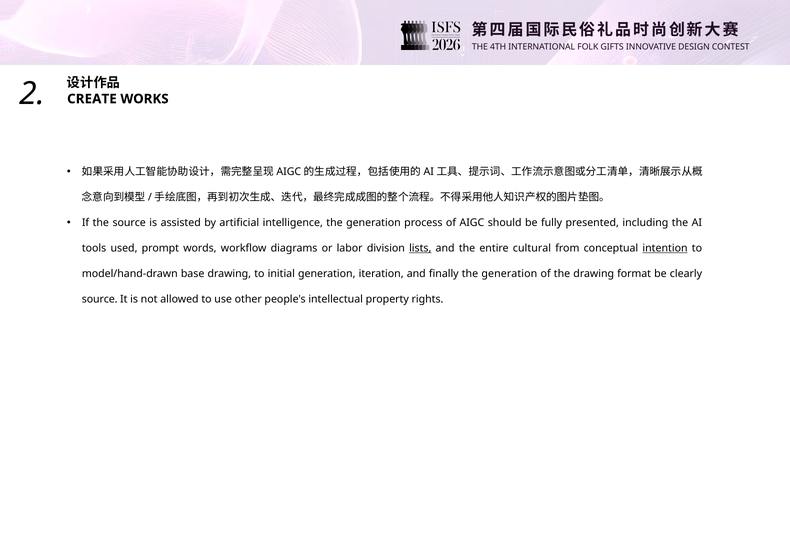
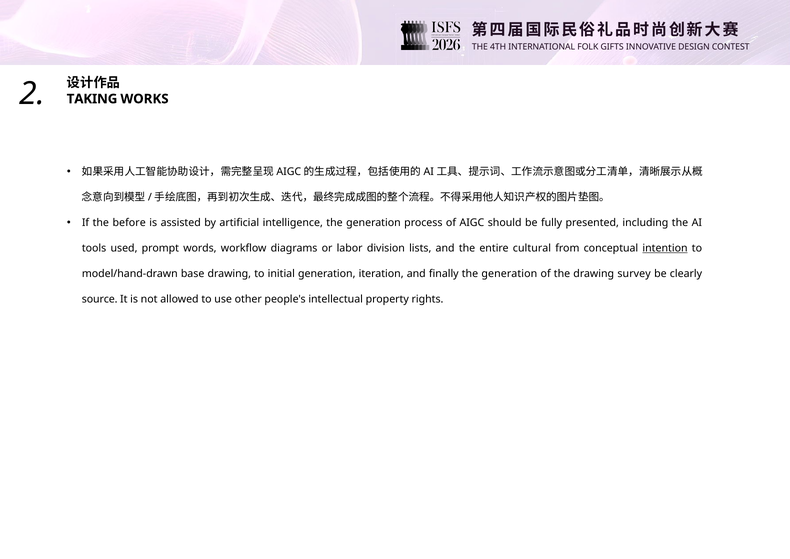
CREATE: CREATE -> TAKING (92, 99)
the source: source -> before (129, 223)
lists underline: present -> none (420, 248)
format: format -> survey (634, 274)
